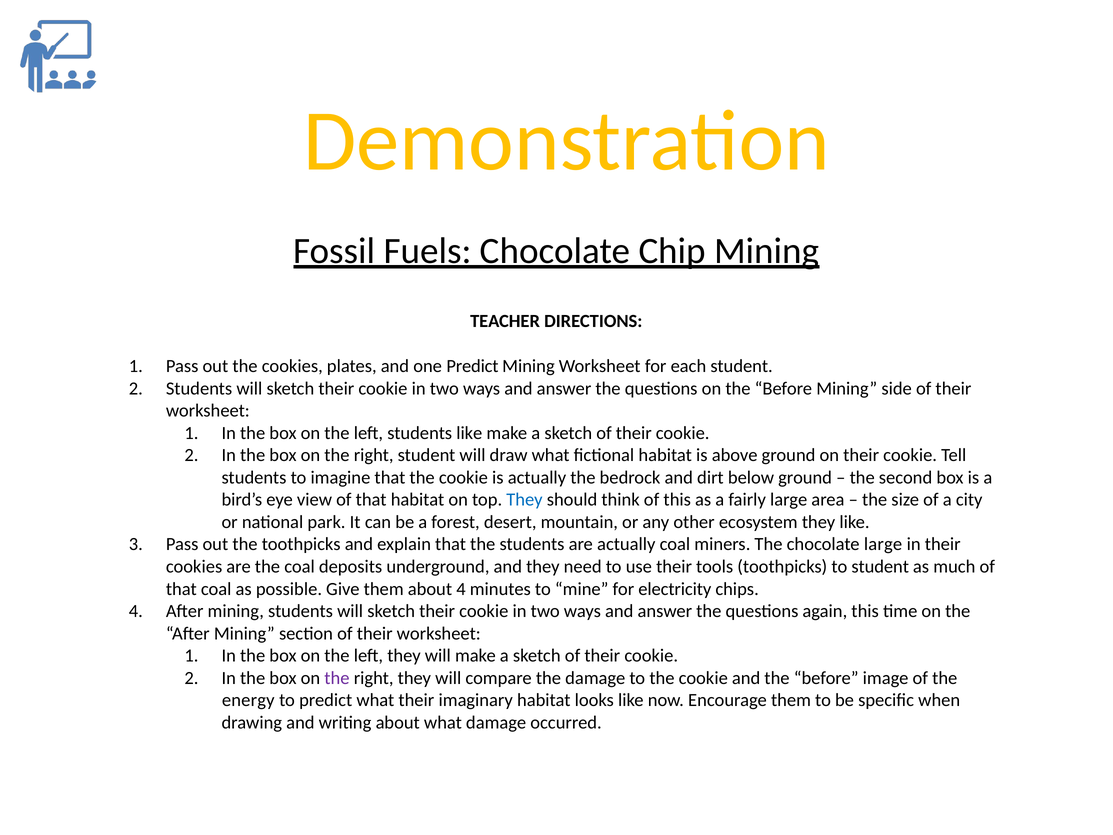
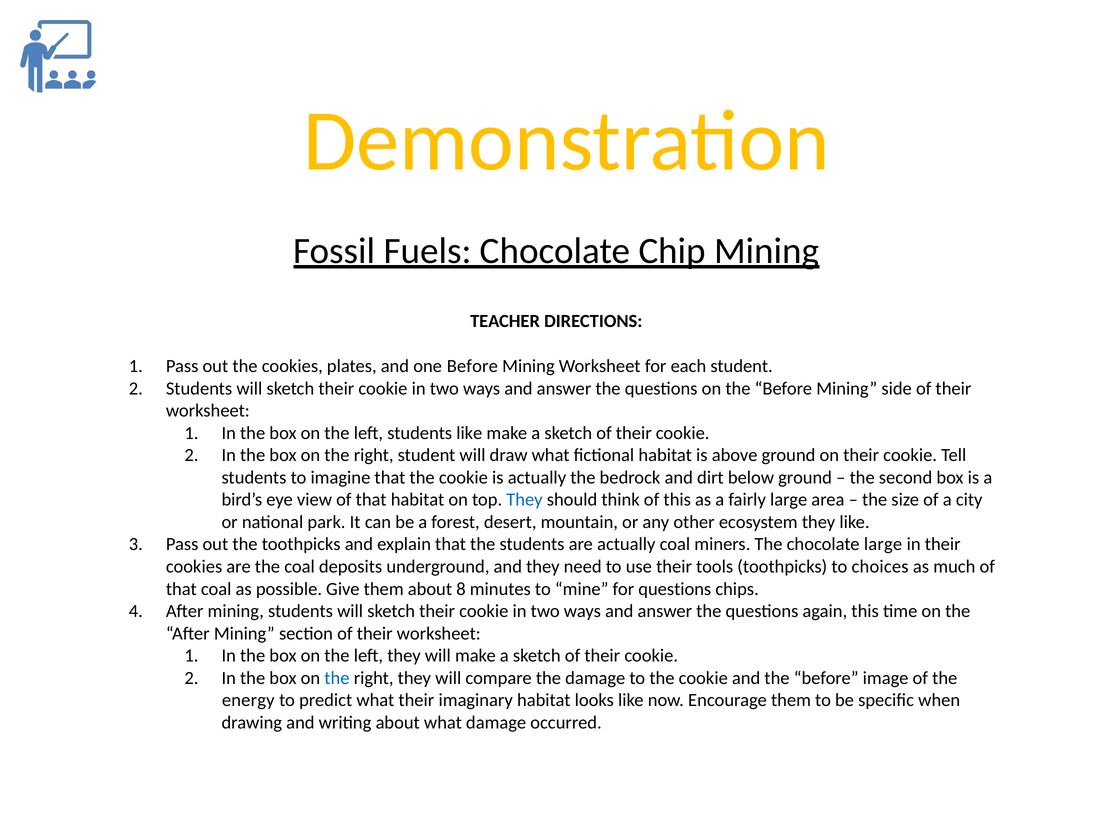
one Predict: Predict -> Before (472, 366)
to student: student -> choices (880, 566)
about 4: 4 -> 8 (461, 589)
for electricity: electricity -> questions (675, 589)
the colour: purple -> blue (337, 678)
